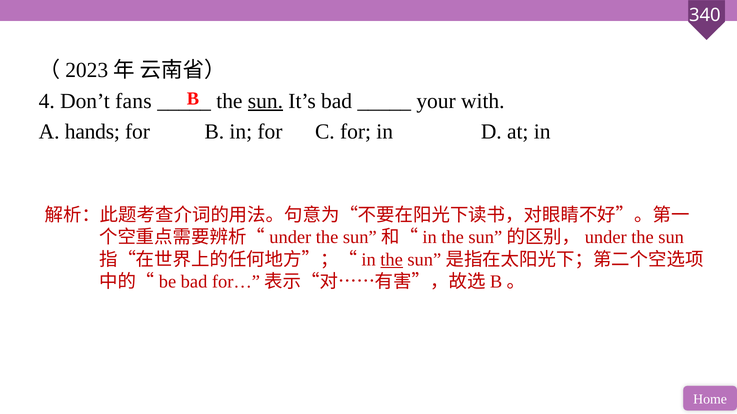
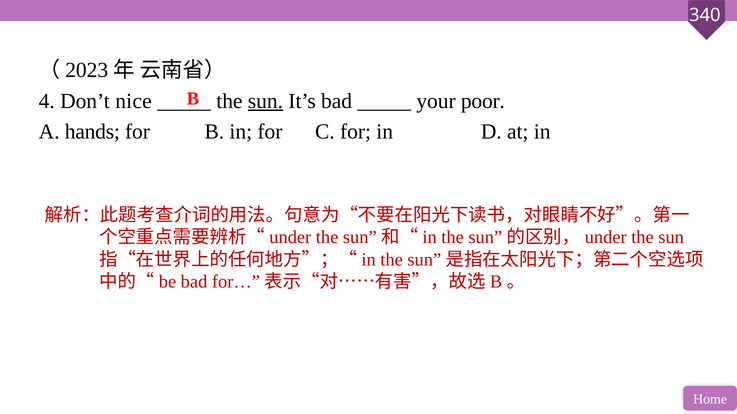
fans: fans -> nice (133, 101)
with: with -> poor (483, 101)
the underline: present -> none (392, 260)
